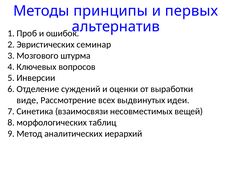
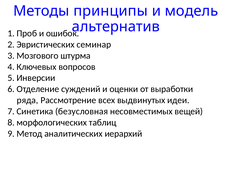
первых: первых -> модель (191, 11)
виде: виде -> ряда (28, 100)
взаимосвязи: взаимосвязи -> безусловная (82, 111)
